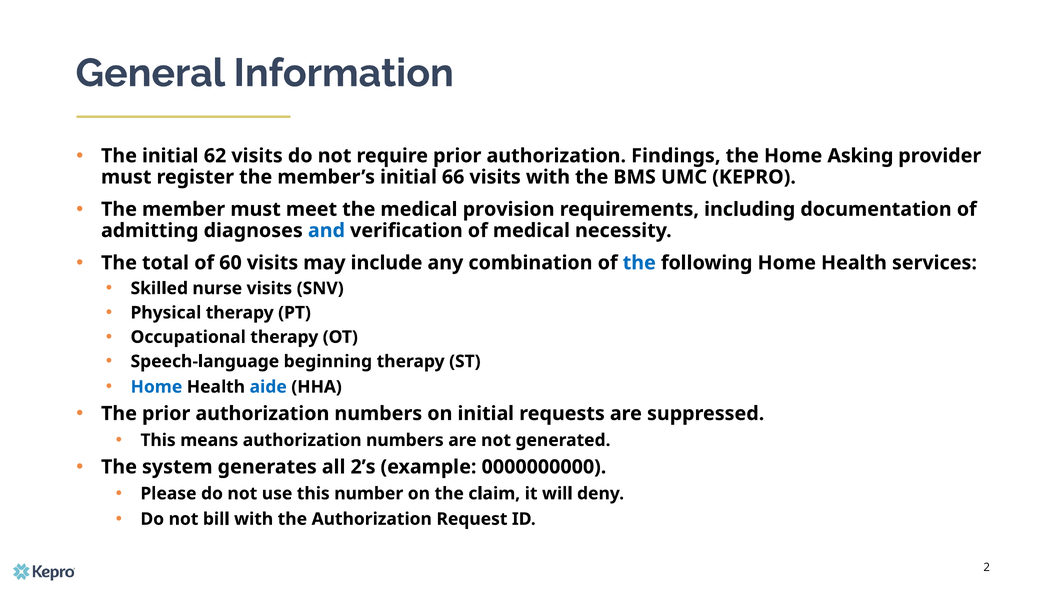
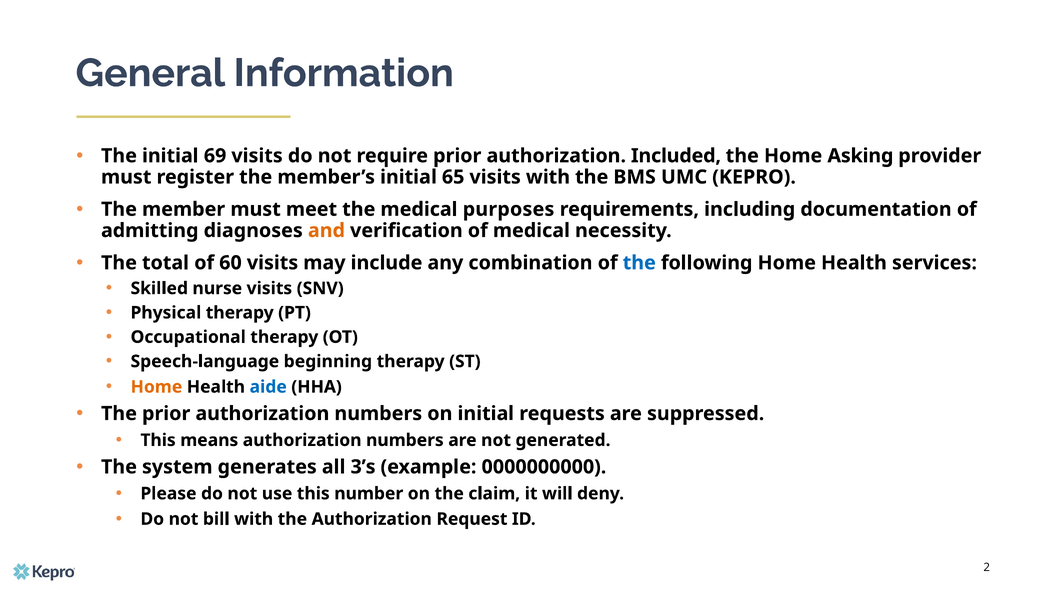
62: 62 -> 69 (215, 156)
Findings: Findings -> Included (676, 156)
66: 66 -> 65 (453, 177)
provision: provision -> purposes (509, 209)
and colour: blue -> orange (326, 231)
Home colour: blue -> orange (156, 387)
2’s: 2’s -> 3’s (363, 467)
